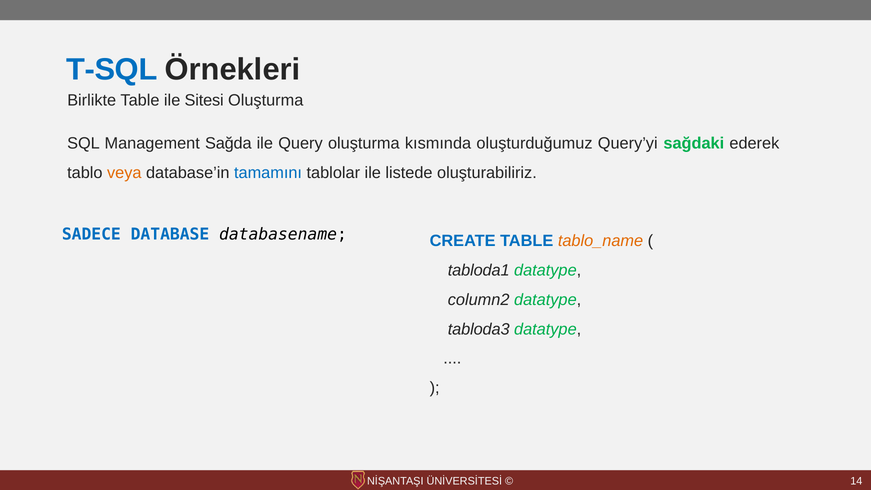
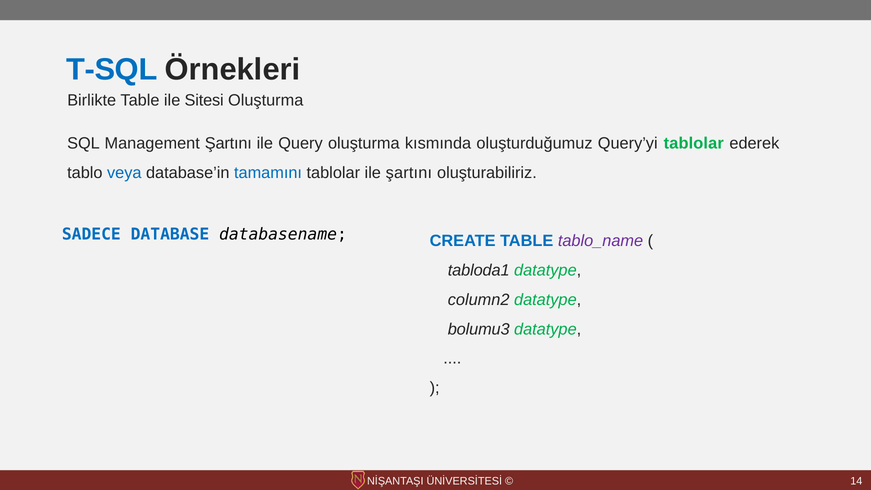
Management Sağda: Sağda -> Şartını (228, 143)
Query’yi sağdaki: sağdaki -> tablolar (694, 143)
veya colour: orange -> blue (124, 173)
ile listede: listede -> şartını (409, 173)
tablo_name colour: orange -> purple (601, 241)
tabloda3: tabloda3 -> bolumu3 (479, 329)
